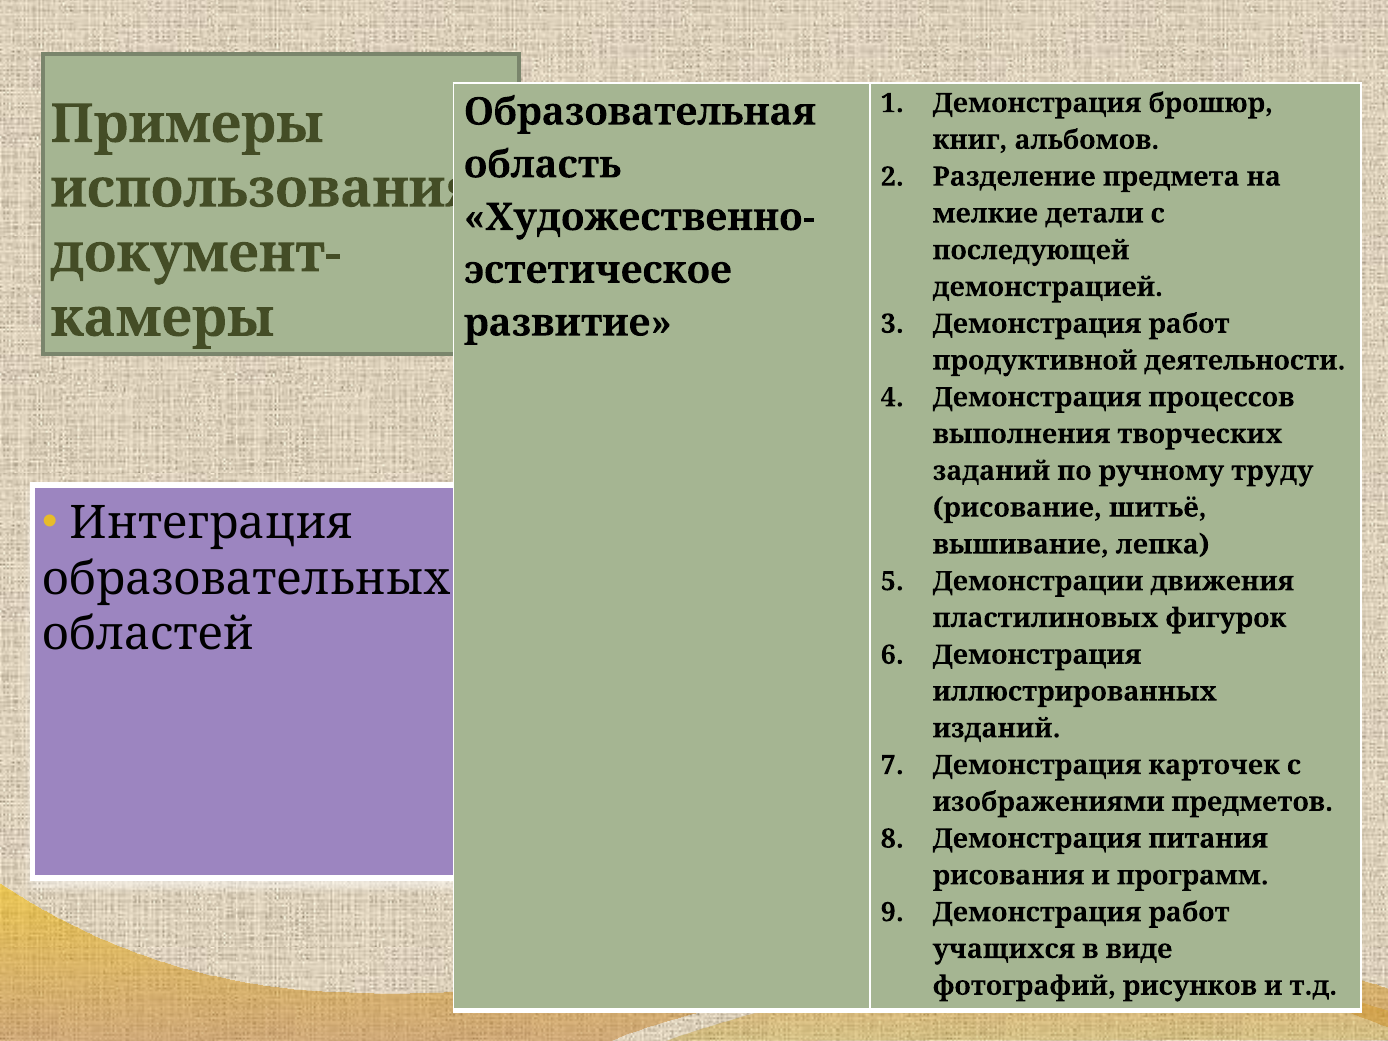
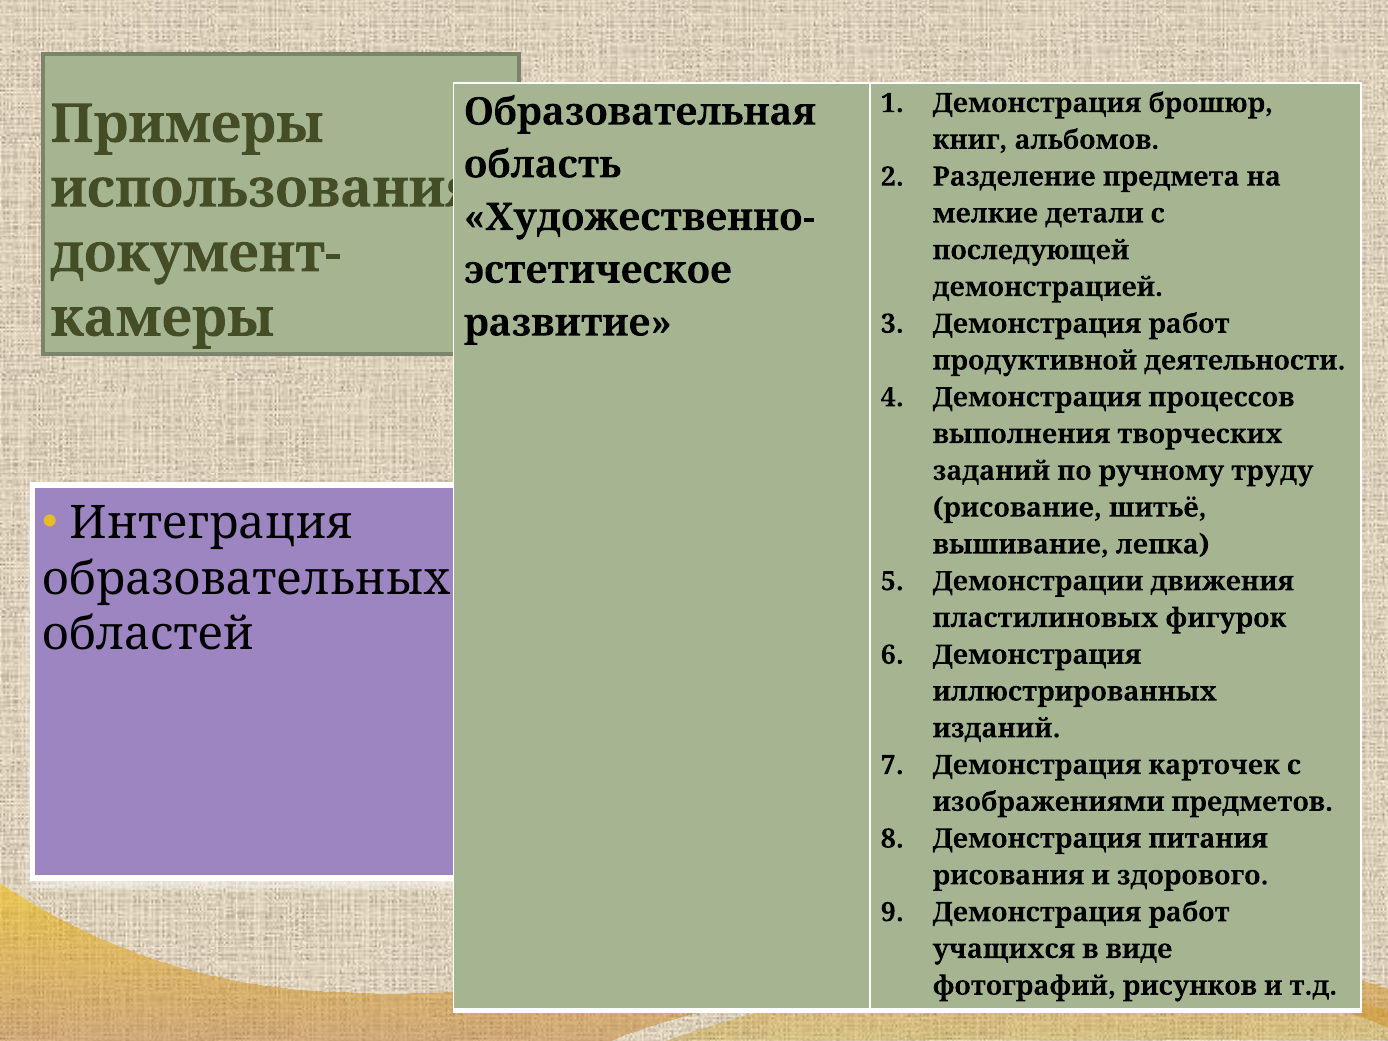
программ: программ -> здорового (1193, 876)
